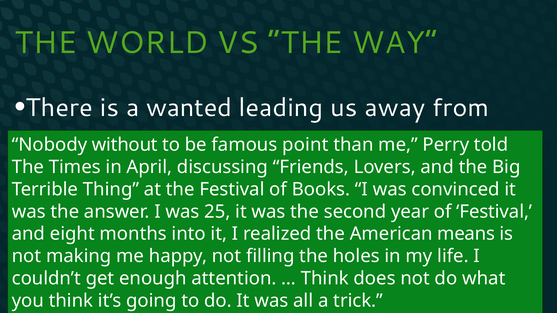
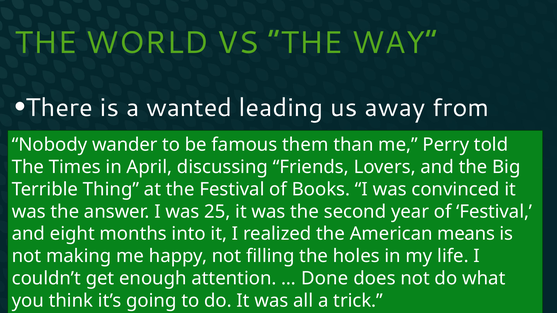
without: without -> wander (125, 145)
point: point -> them (305, 145)
Think: Think -> Done (325, 279)
